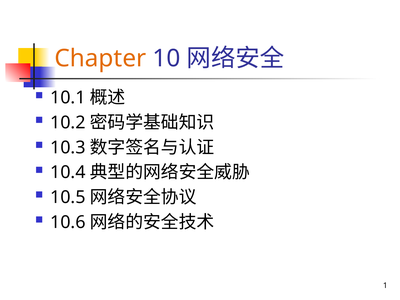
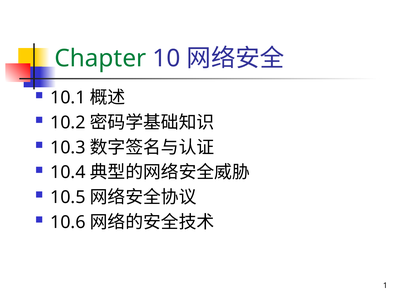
Chapter colour: orange -> green (100, 58)
